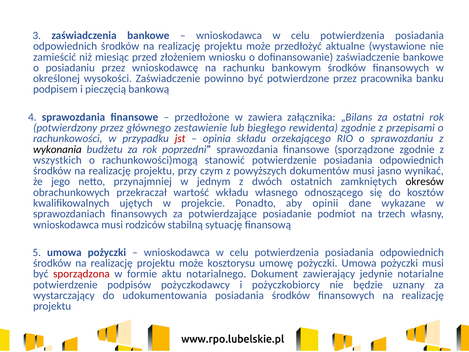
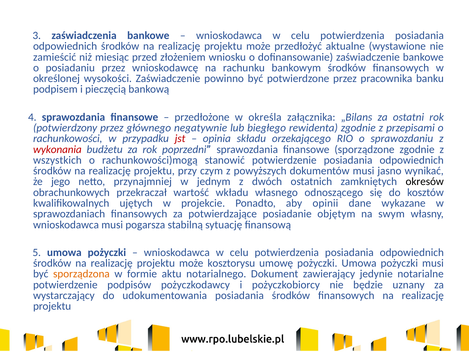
zawiera: zawiera -> określa (265, 117)
zestawienie: zestawienie -> negatywnie (201, 128)
wykonania colour: black -> red (57, 149)
podmiot: podmiot -> objętym (336, 214)
trzech: trzech -> swym (391, 214)
rodziców: rodziców -> pogarsza (145, 225)
sporządzona colour: red -> orange (81, 274)
